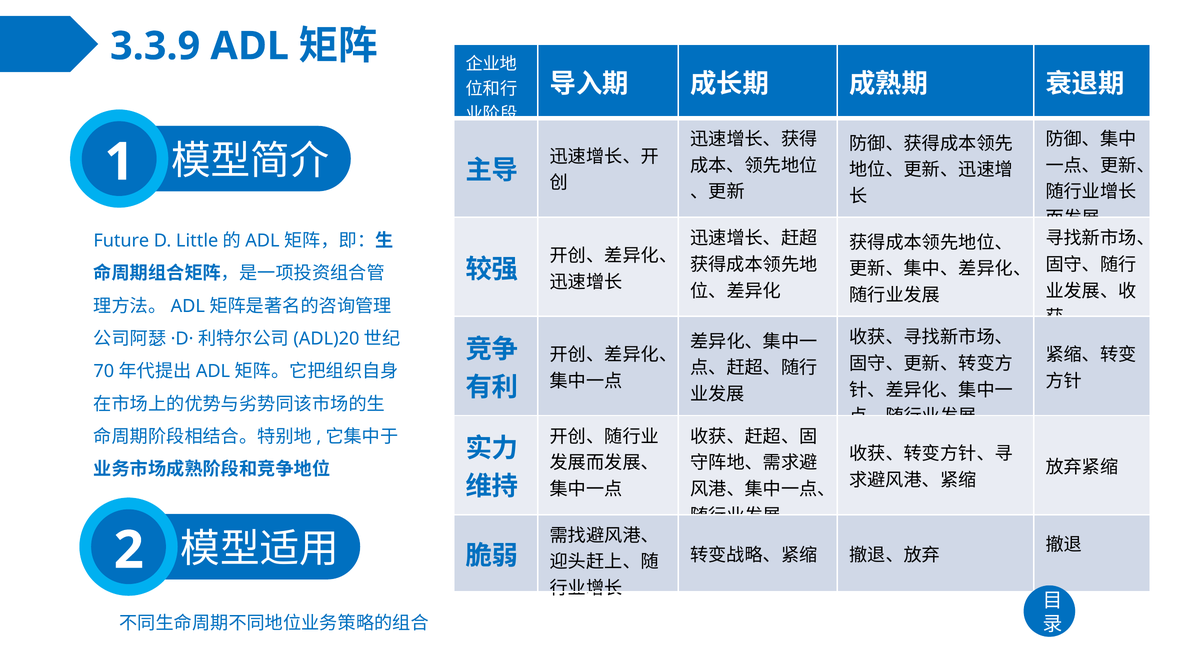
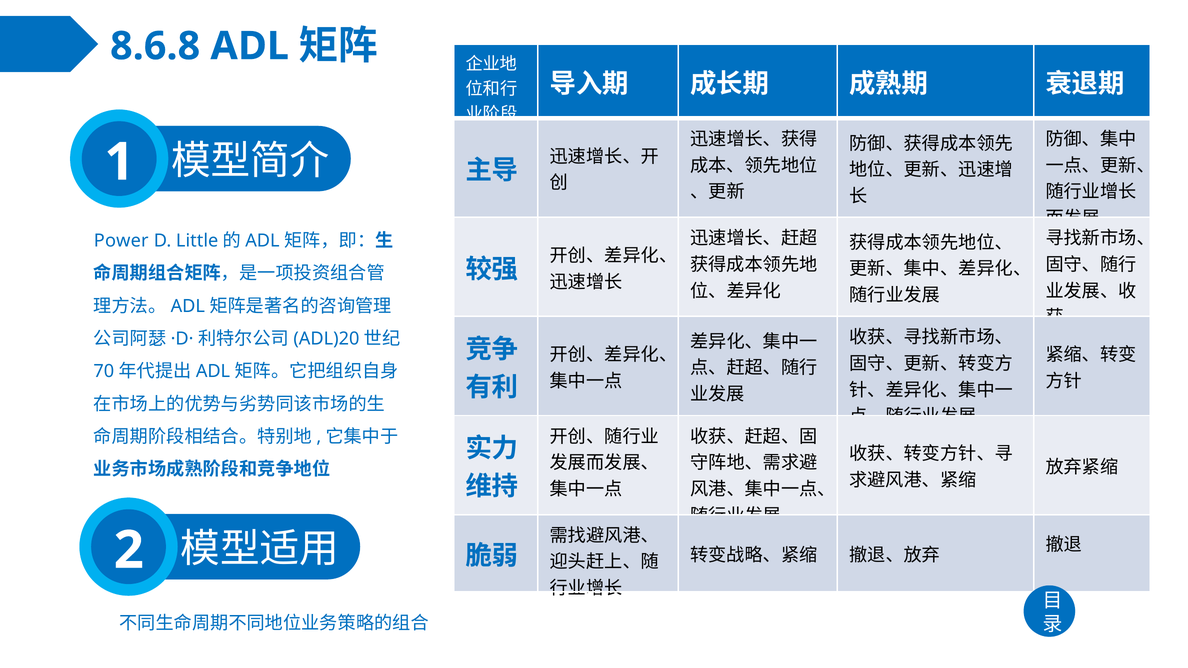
3.3.9: 3.3.9 -> 8.6.8 (155, 46)
Future: Future -> Power (121, 241)
